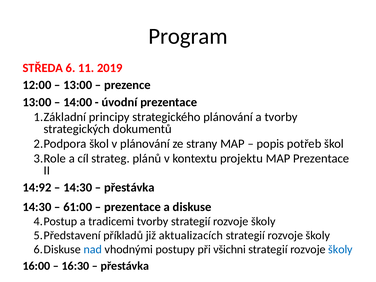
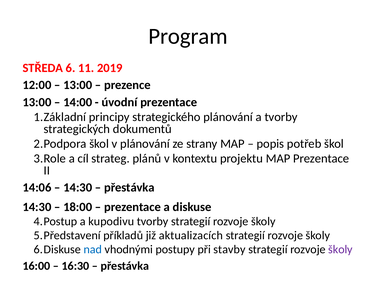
14:92: 14:92 -> 14:06 (37, 187)
61:00: 61:00 -> 18:00 (78, 207)
tradicemi: tradicemi -> kupodivu (111, 221)
všichni: všichni -> stavby (229, 250)
školy colour: blue -> purple (340, 250)
